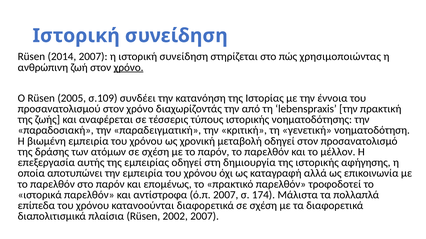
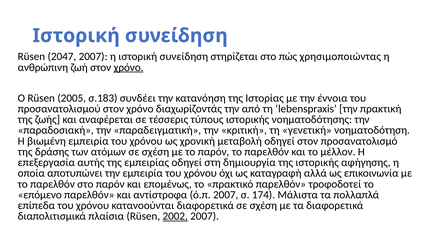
2014: 2014 -> 2047 (62, 57)
σ.109: σ.109 -> σ.183 (103, 98)
ιστορικά: ιστορικά -> επόμενο (40, 195)
2002 underline: none -> present (175, 217)
